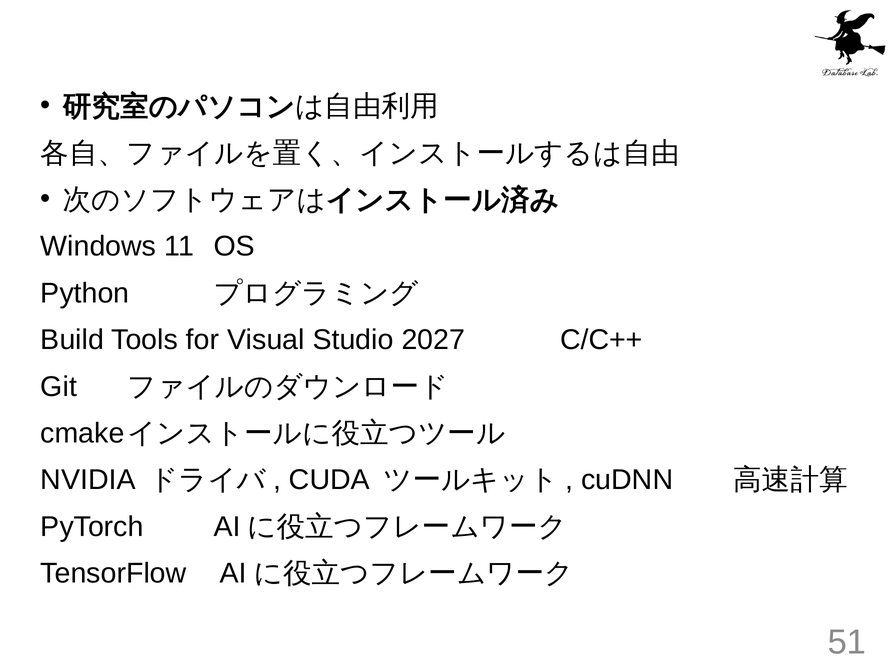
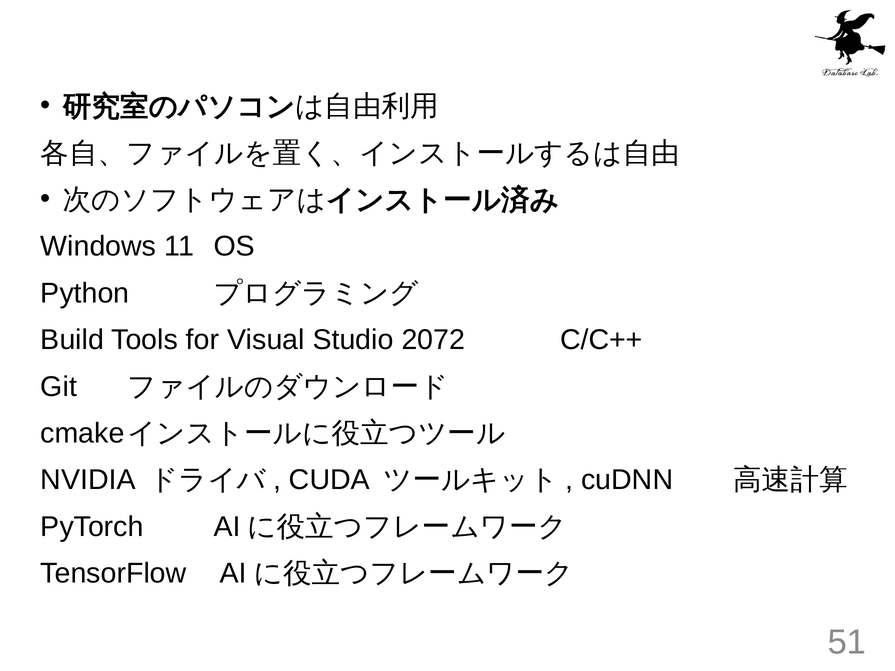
2027: 2027 -> 2072 (433, 340)
